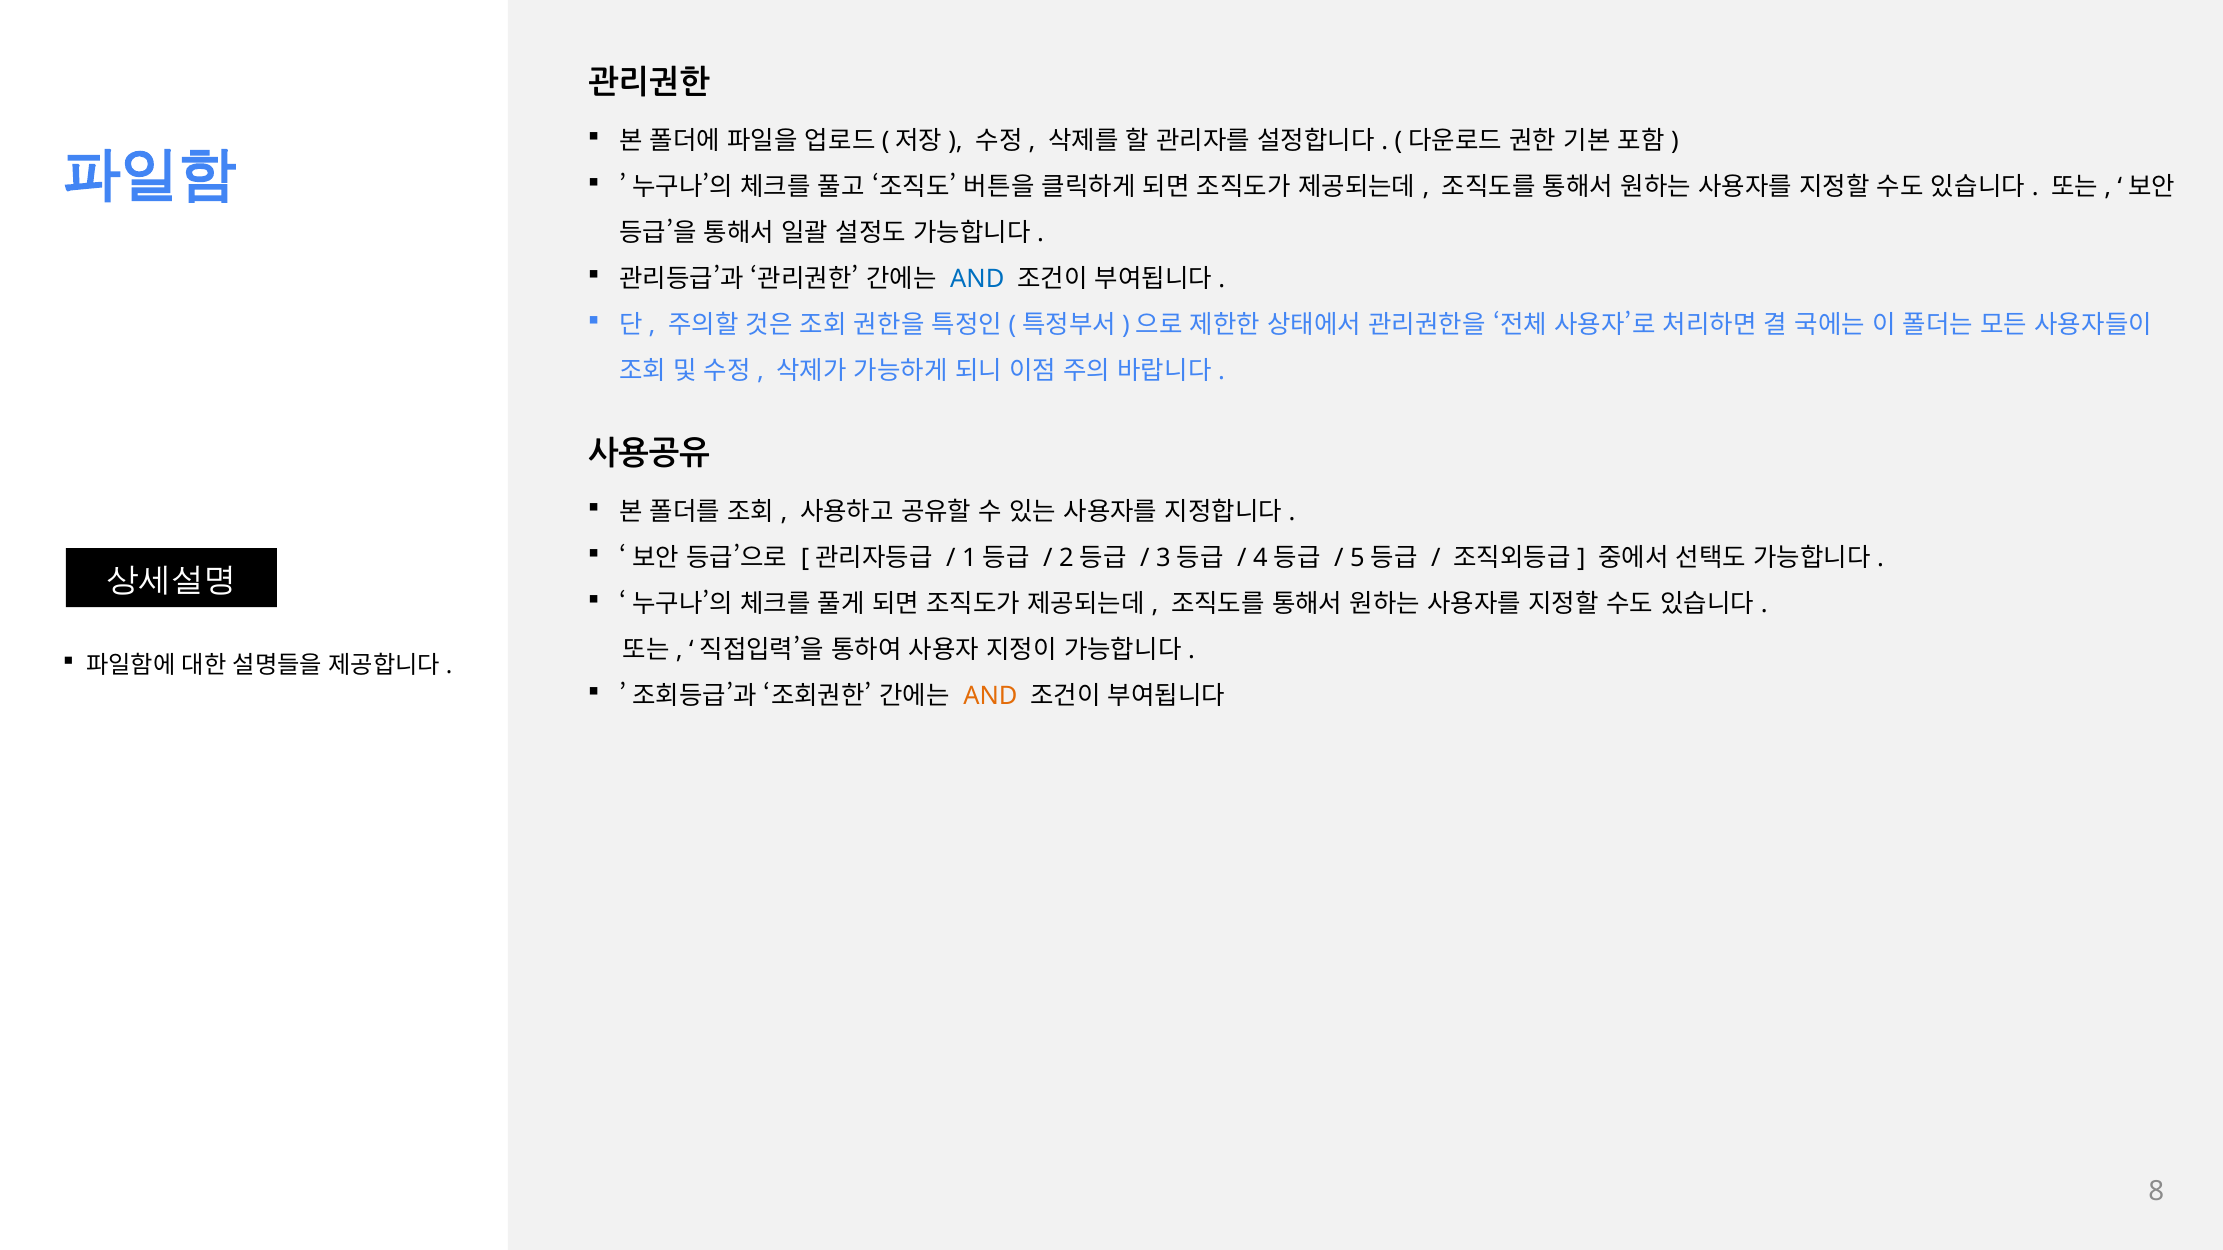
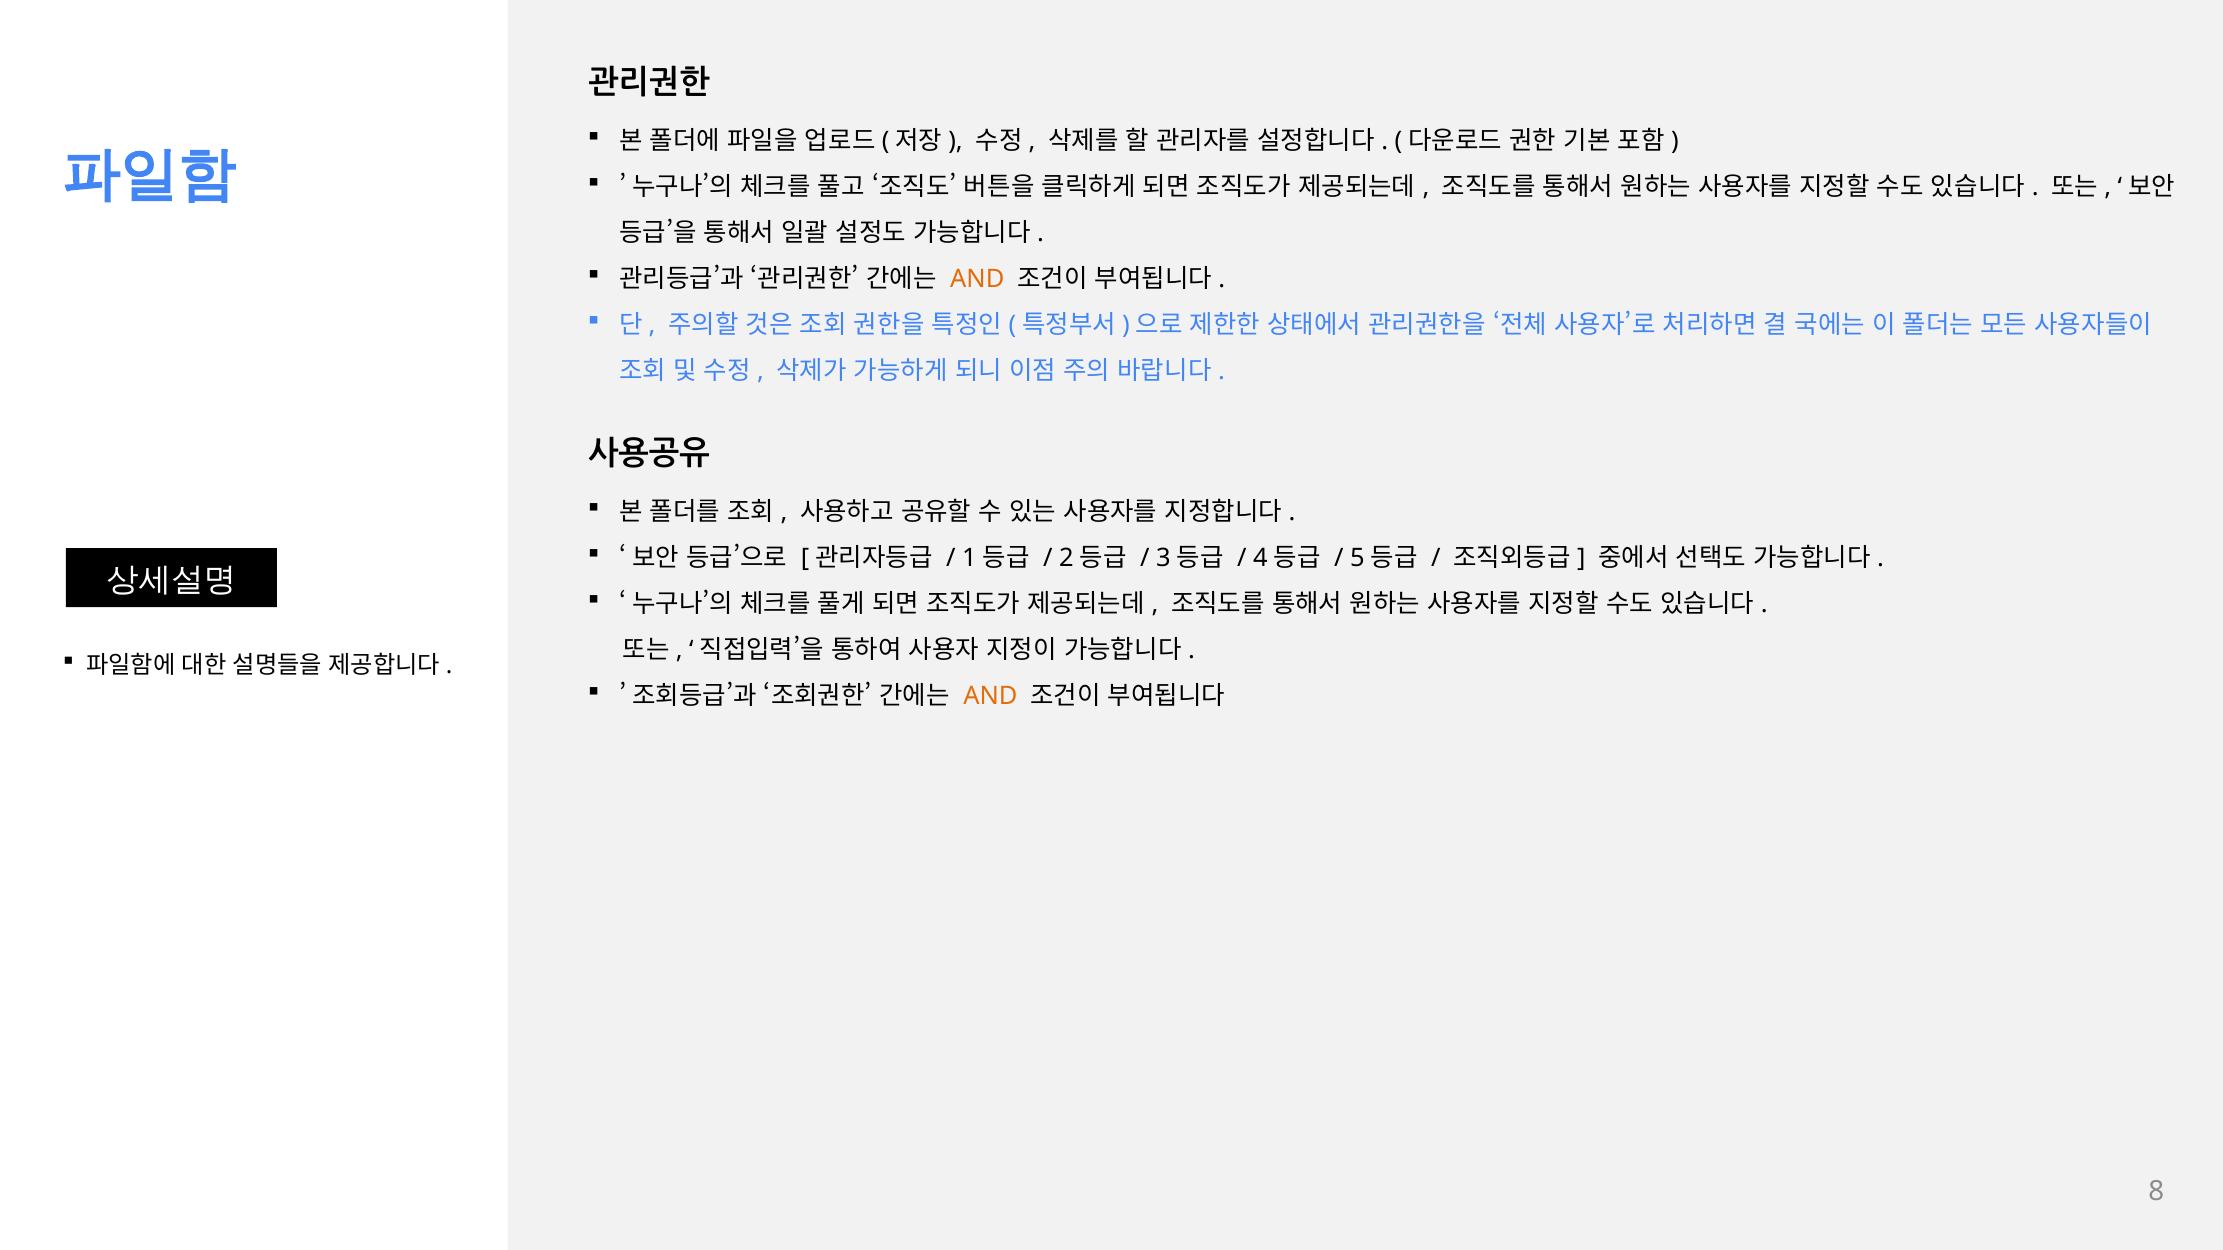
AND colour: blue -> orange (977, 279)
